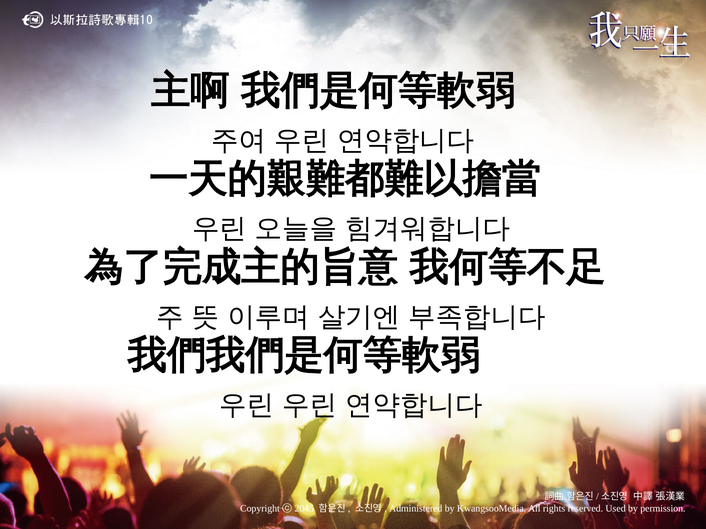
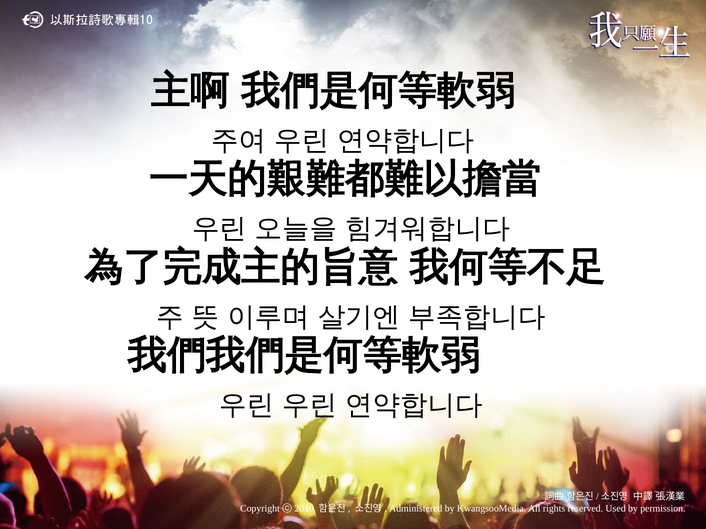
2045: 2045 -> 2010 (304, 509)
